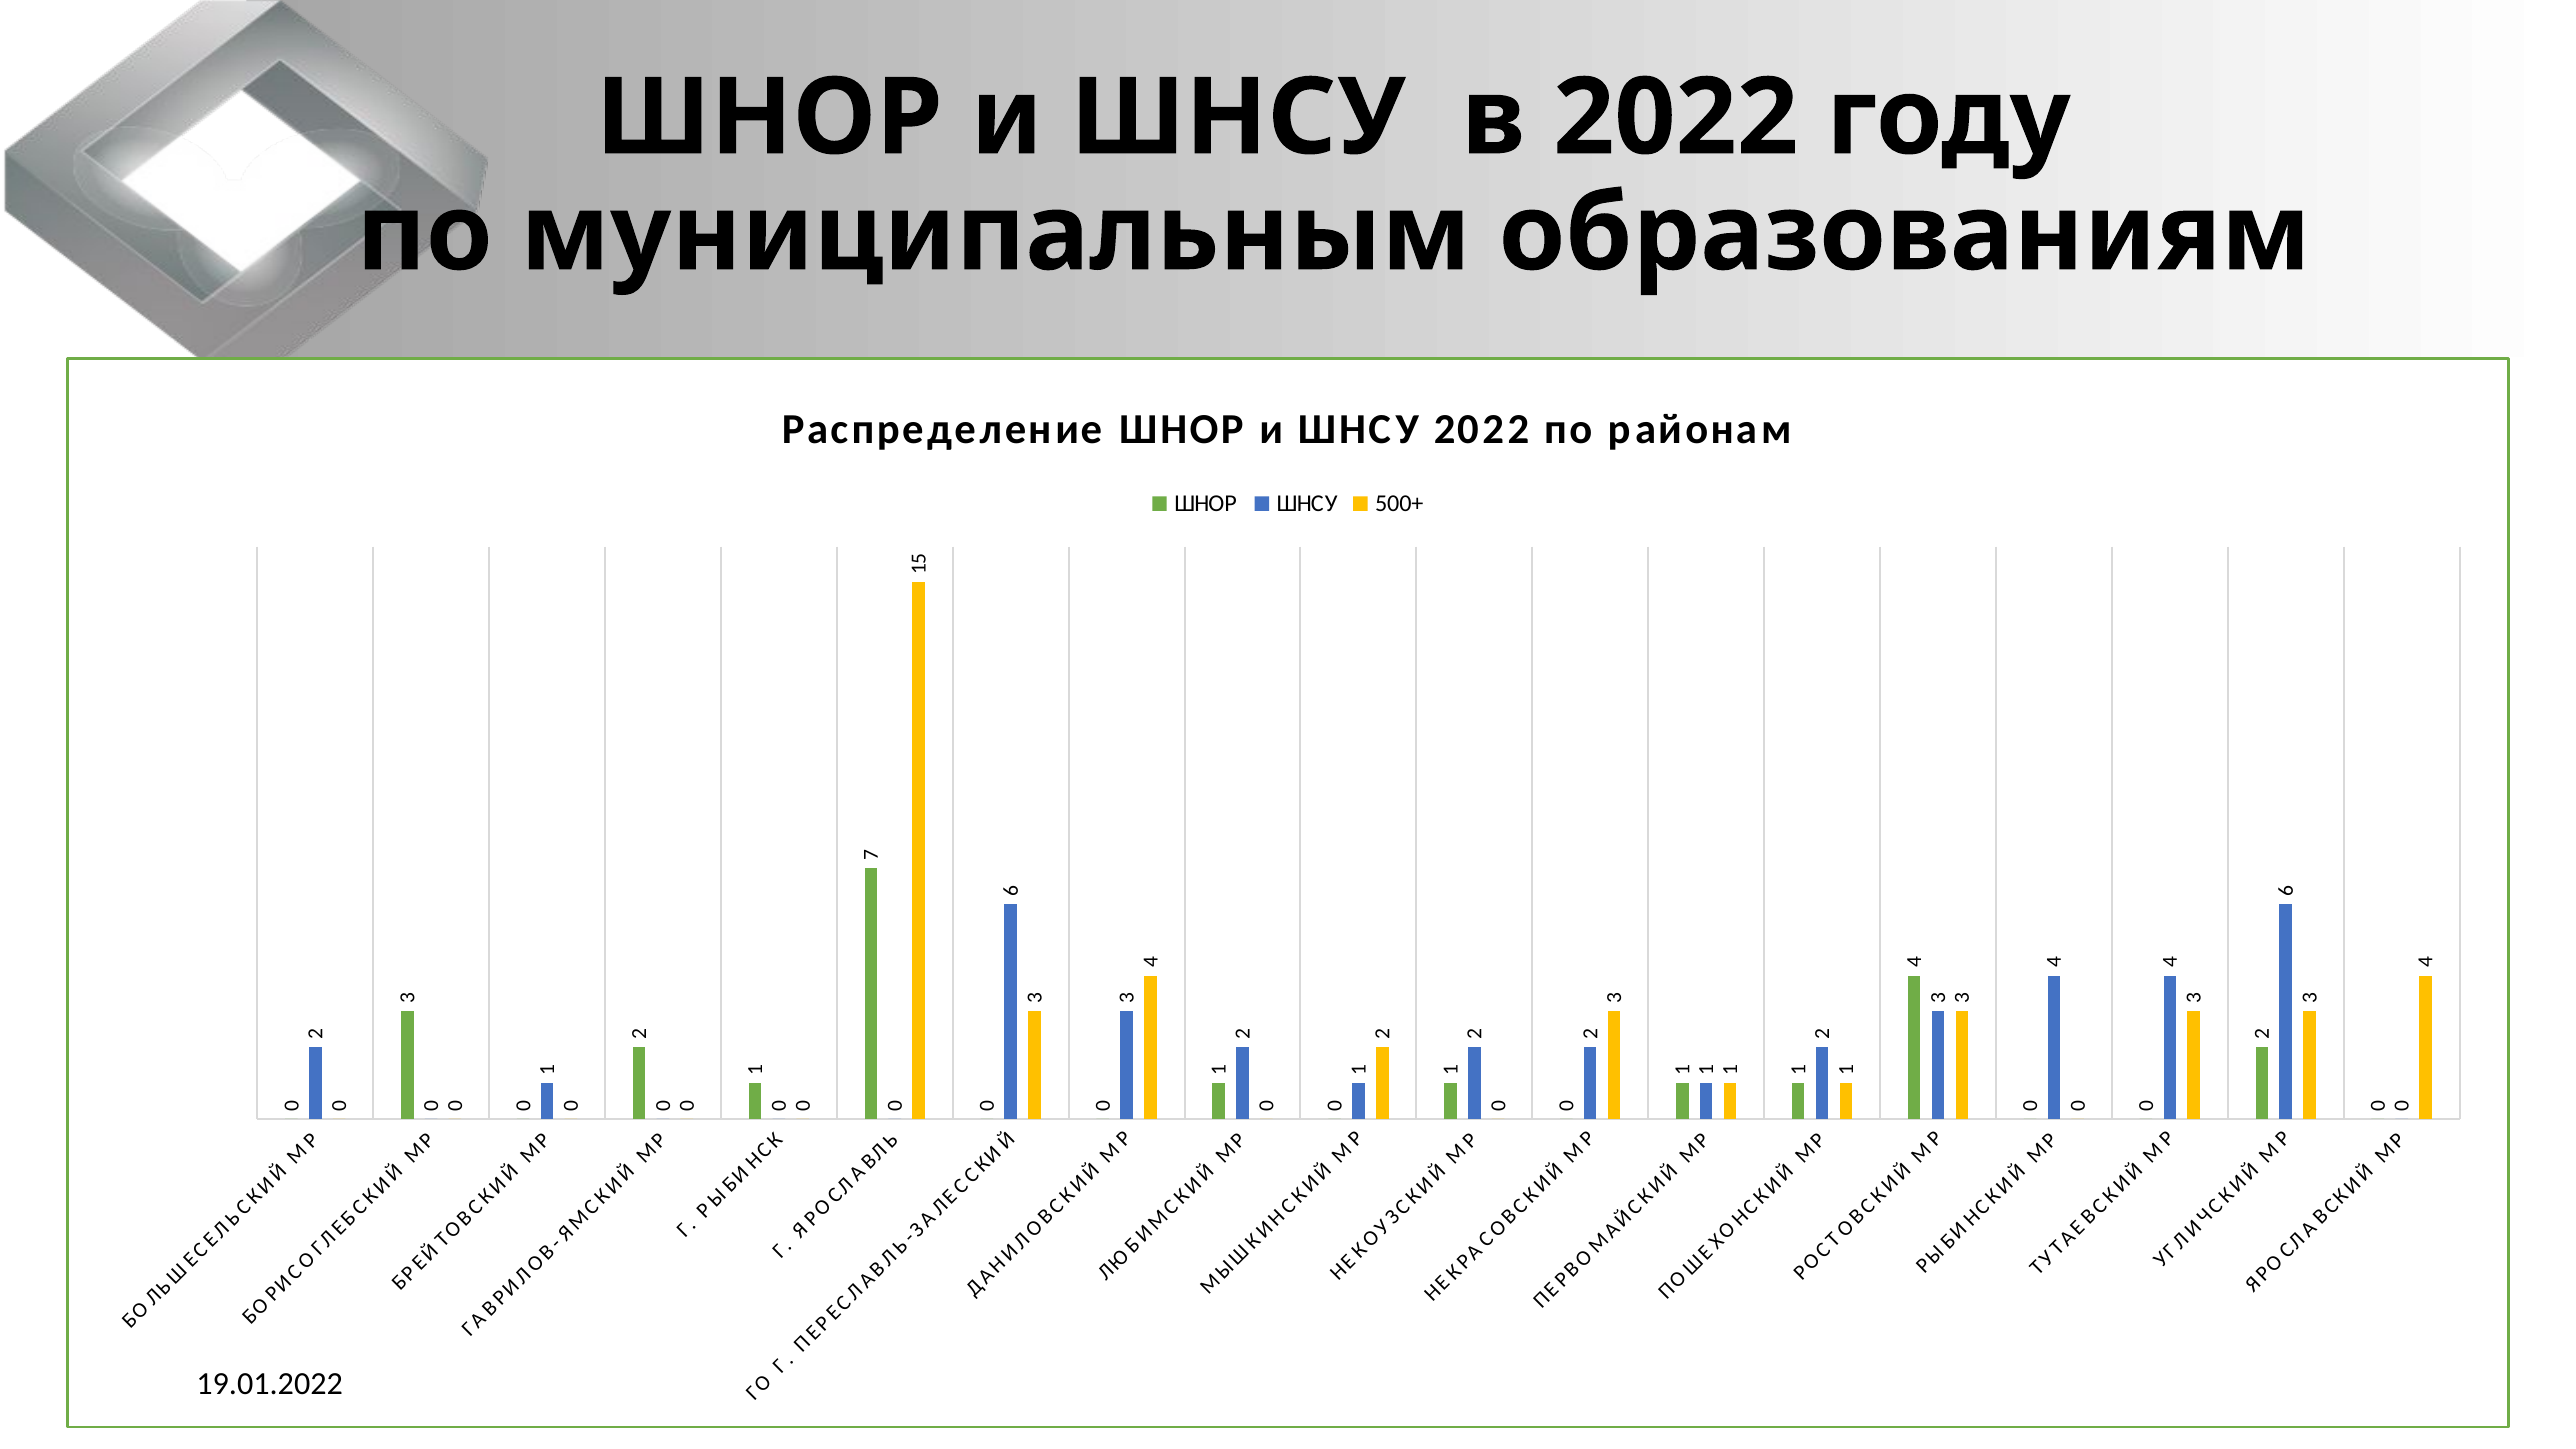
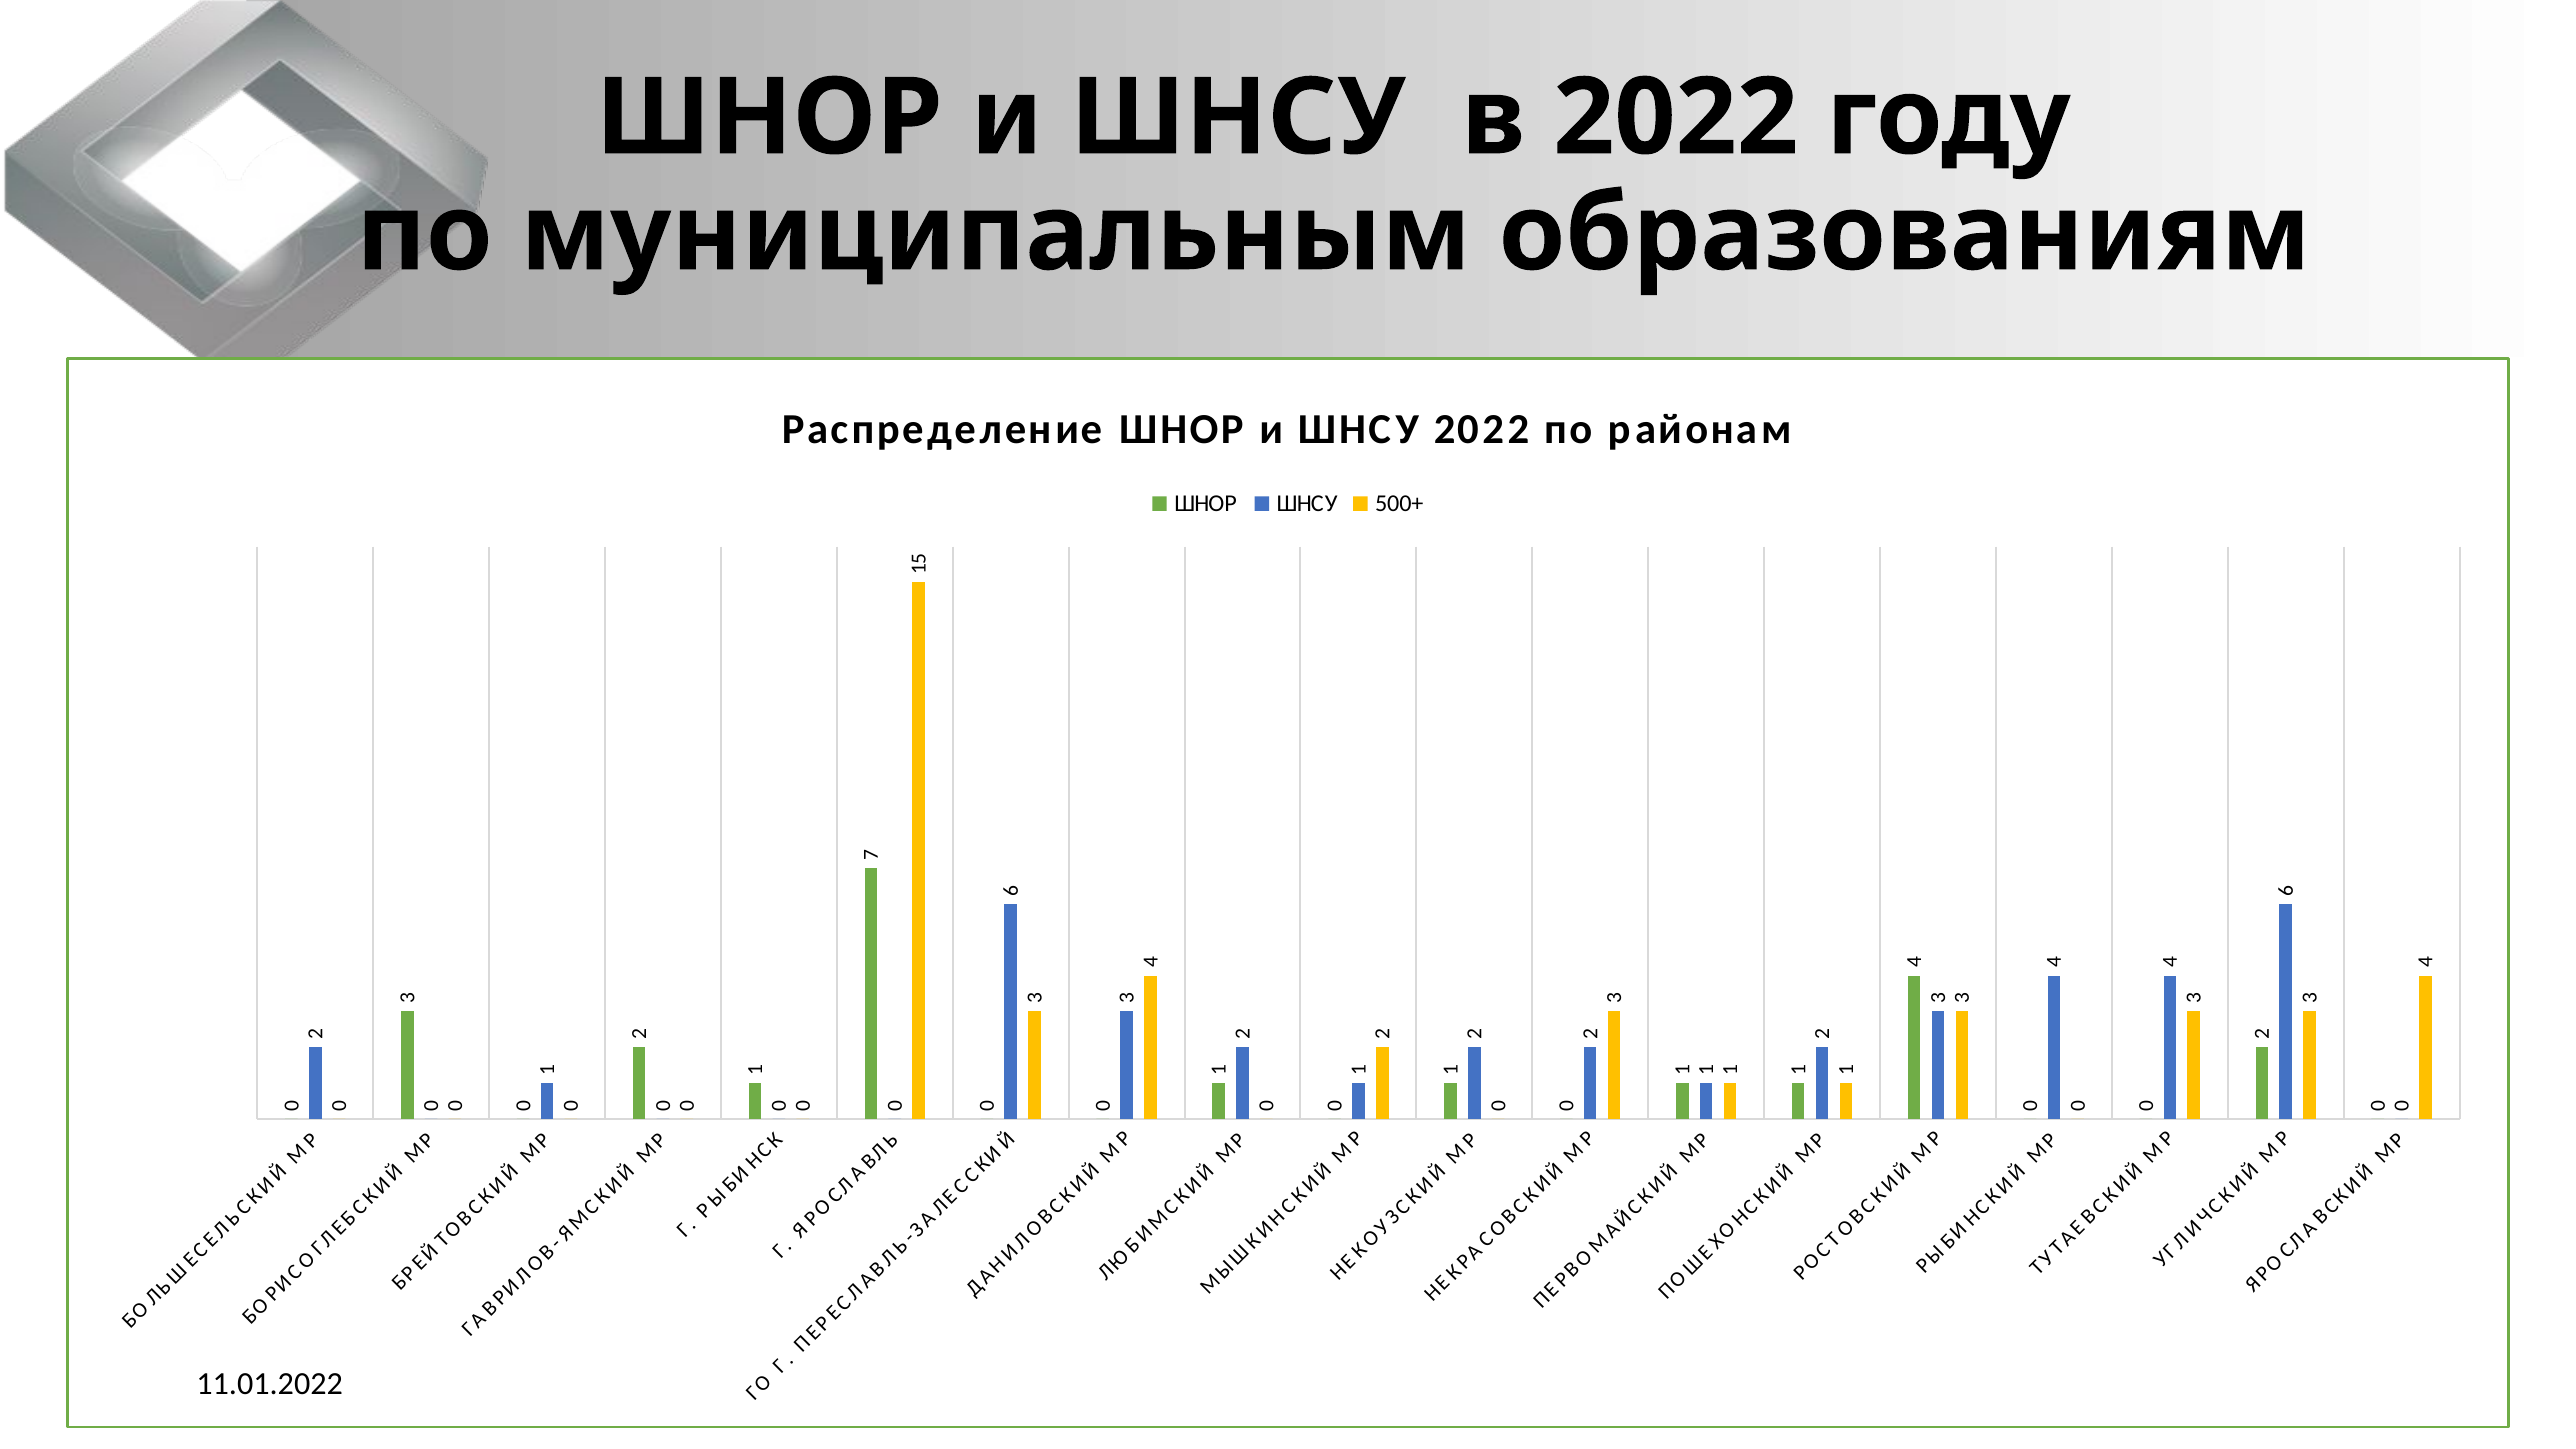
19.01.2022: 19.01.2022 -> 11.01.2022 (270, 1384)
